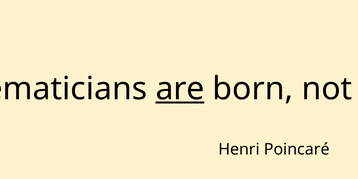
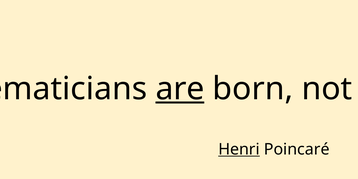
Henri underline: none -> present (239, 149)
